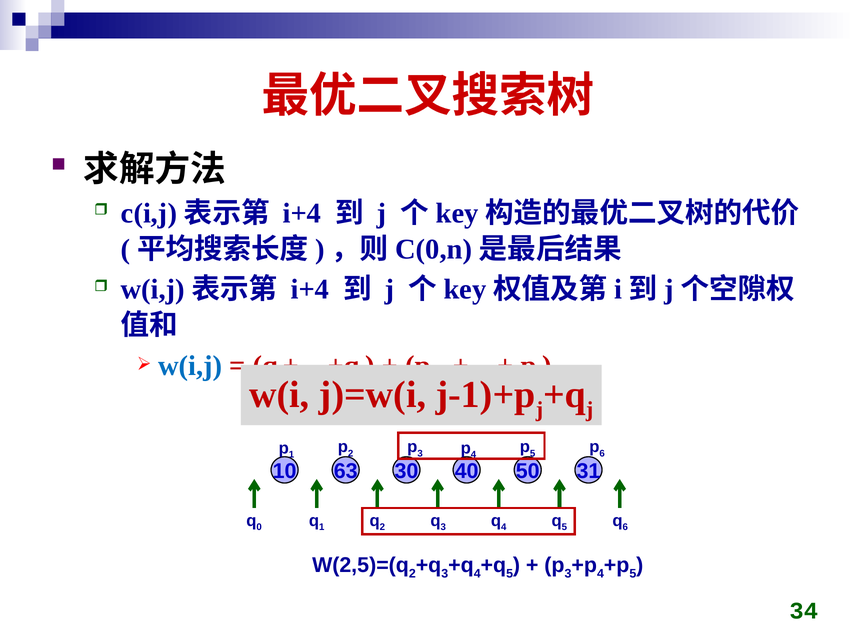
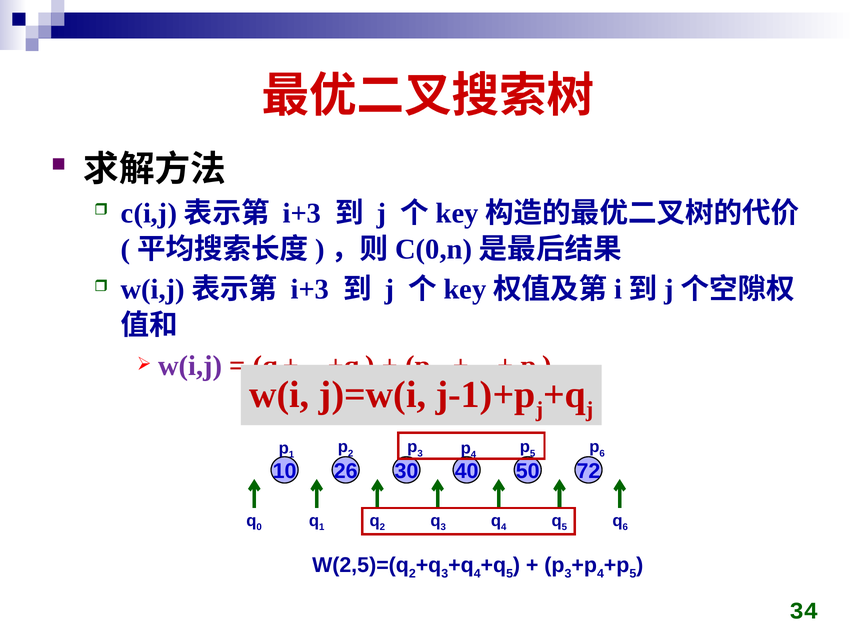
i+4: i+4 -> i+3 (302, 213)
i+4: i+4 -> i+3 (310, 289)
w(i,j colour: blue -> purple (190, 366)
63: 63 -> 26 (346, 471)
31: 31 -> 72 (589, 471)
